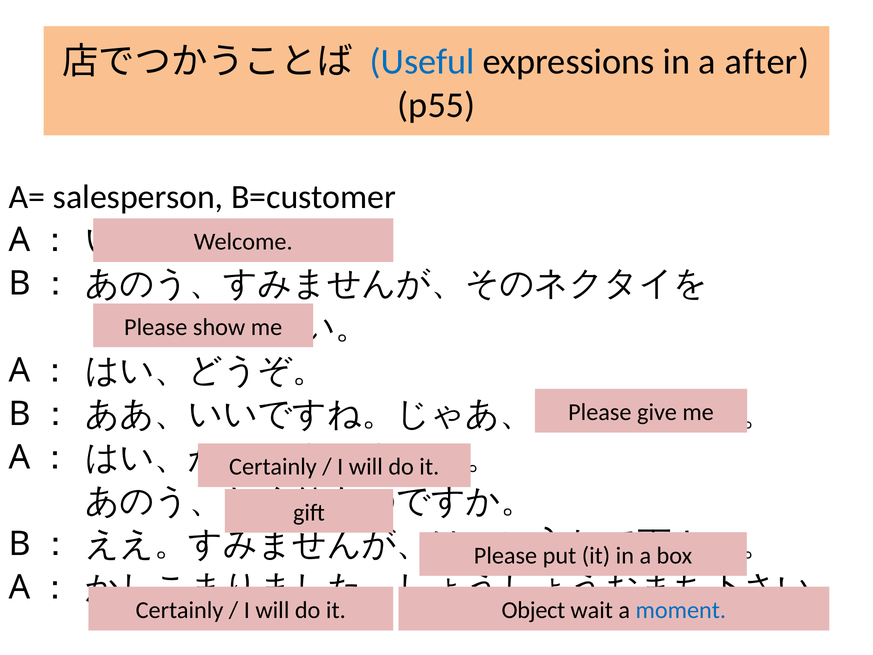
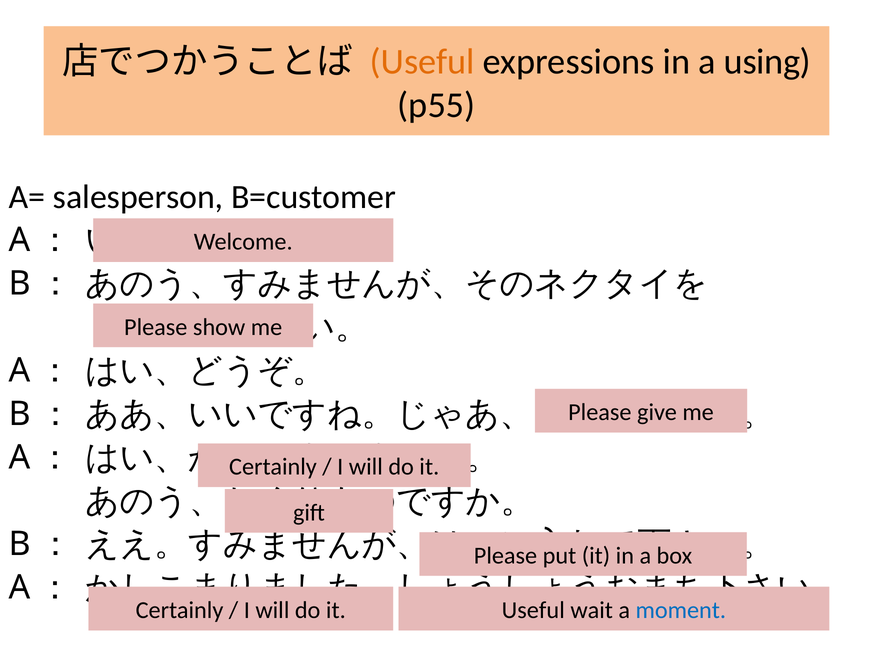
Useful colour: blue -> orange (422, 61)
after: after -> using (767, 61)
it Object: Object -> Useful (533, 610)
